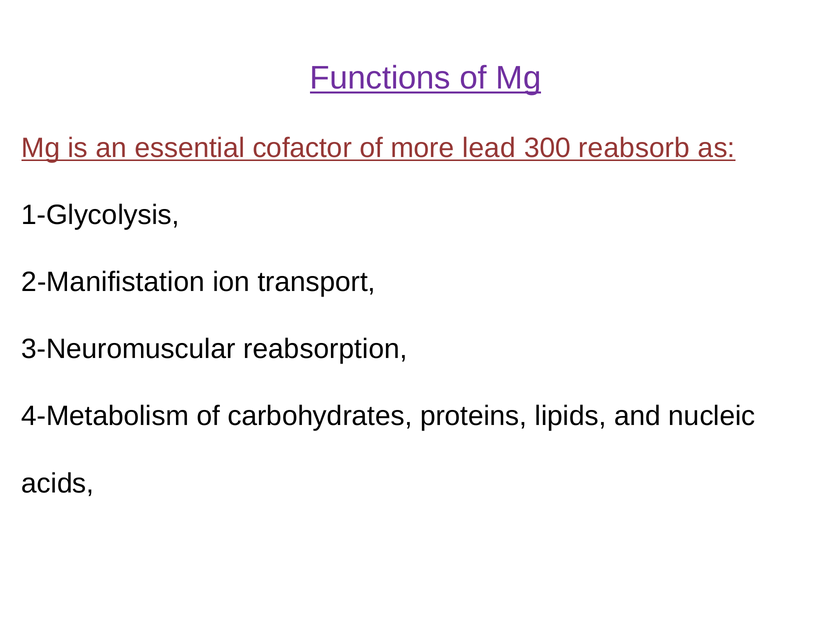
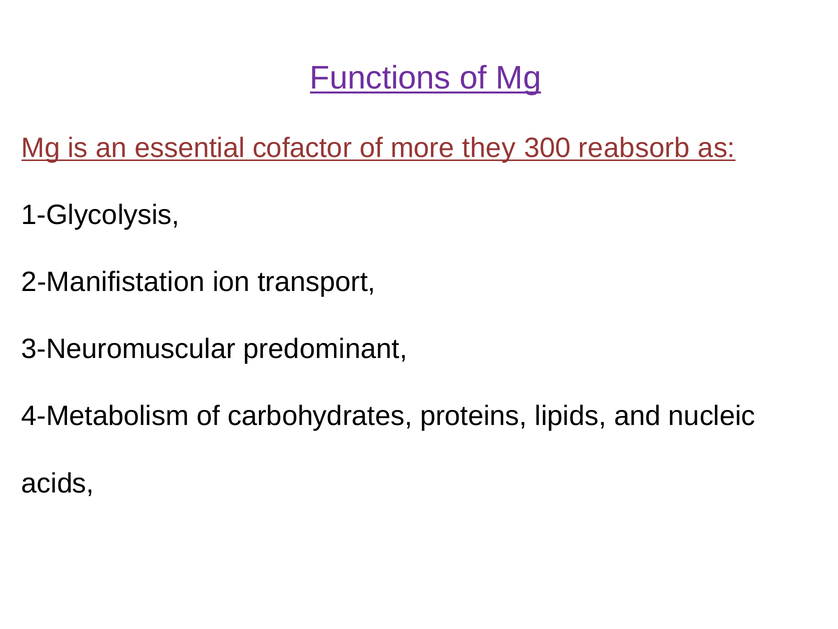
lead: lead -> they (489, 148)
reabsorption: reabsorption -> predominant (325, 349)
